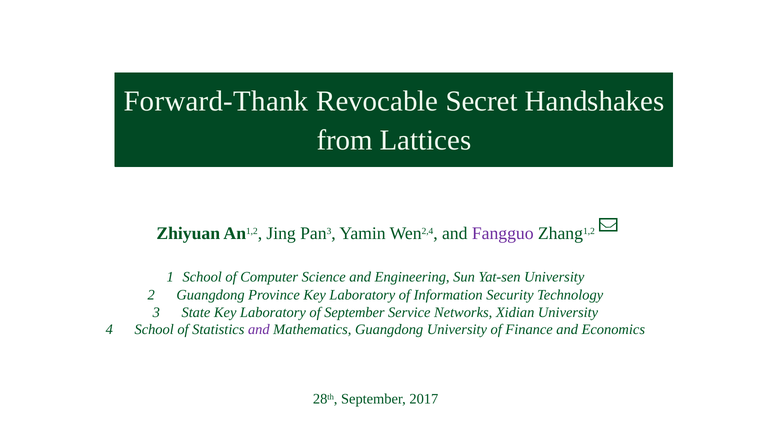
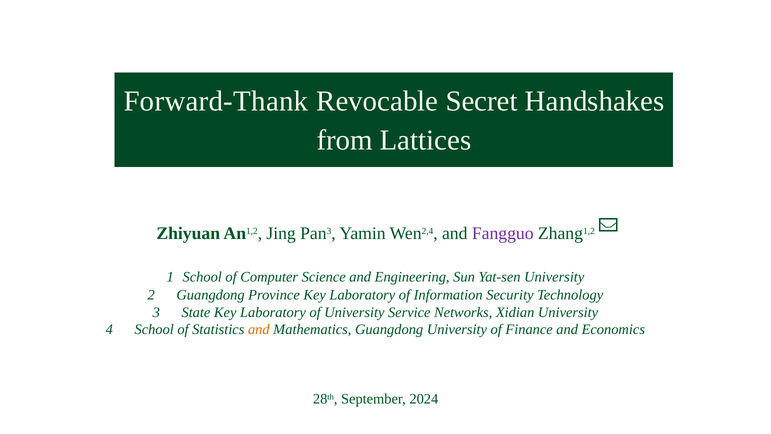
of September: September -> University (354, 312)
and colour: purple -> orange (259, 329)
2017: 2017 -> 2024 (424, 399)
